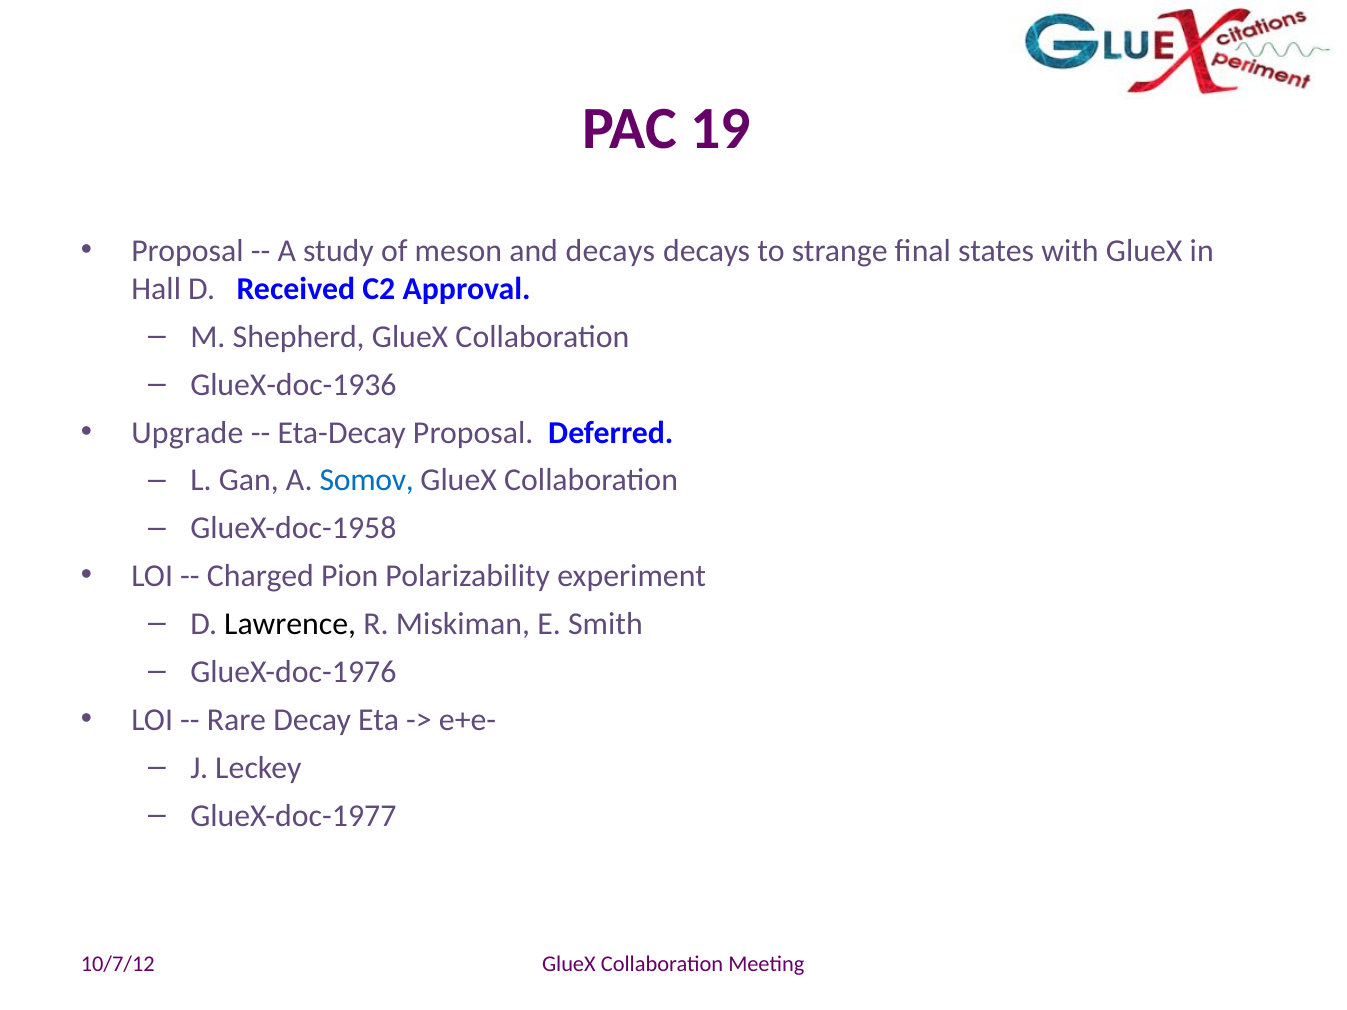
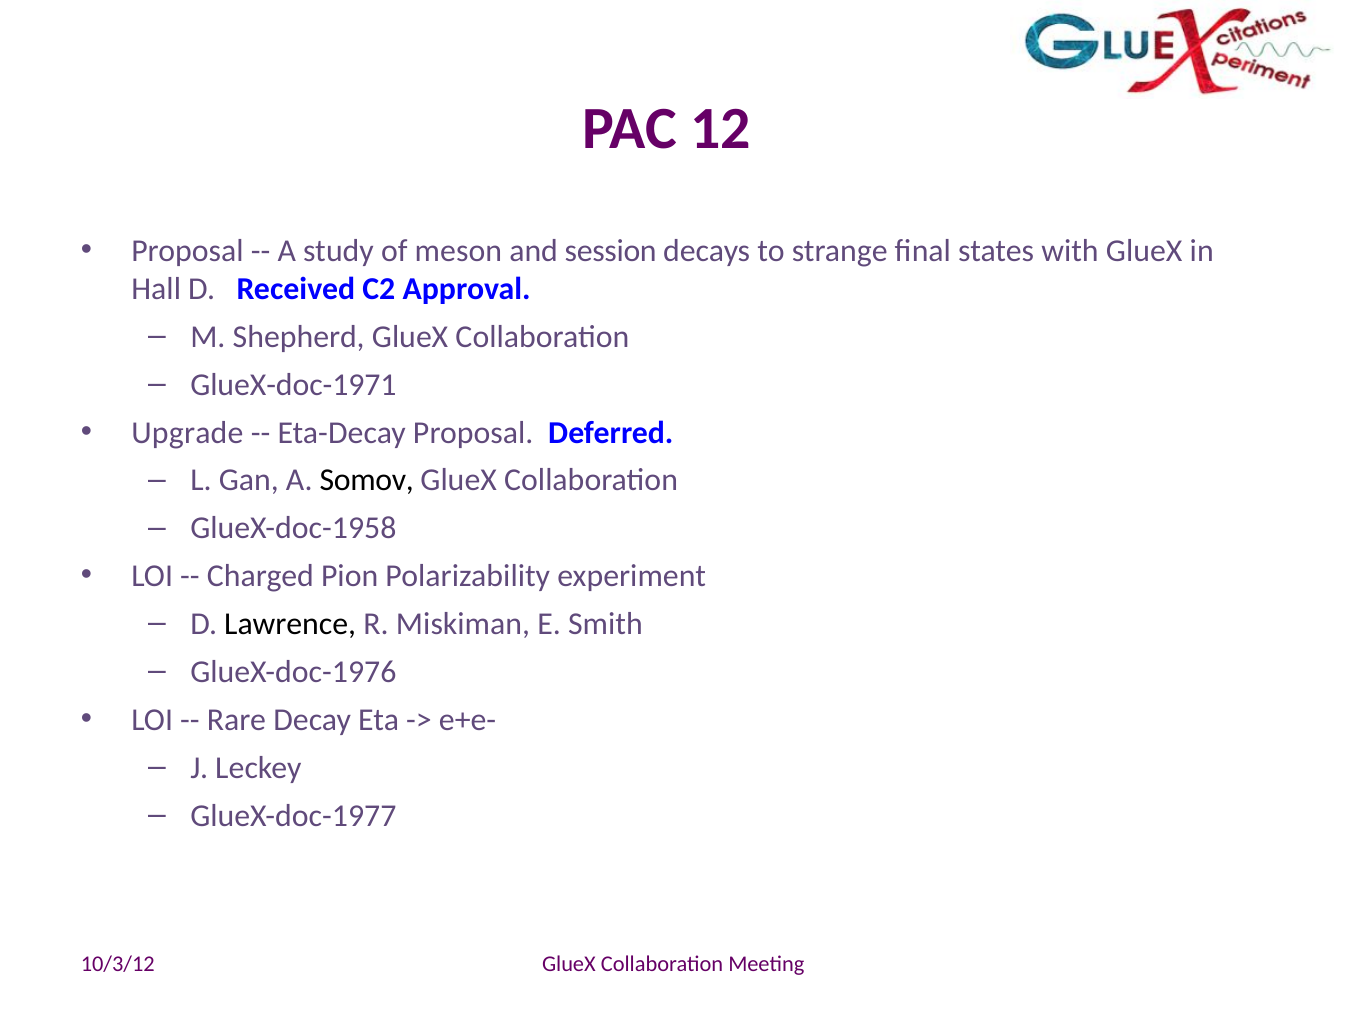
19: 19 -> 12 (721, 129)
and decays: decays -> session (611, 251)
GlueX-doc-1936: GlueX-doc-1936 -> GlueX-doc-1971 (293, 385)
Somov colour: blue -> black (367, 481)
10/7/12: 10/7/12 -> 10/3/12 (118, 965)
